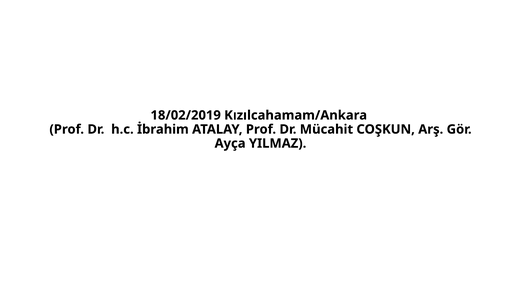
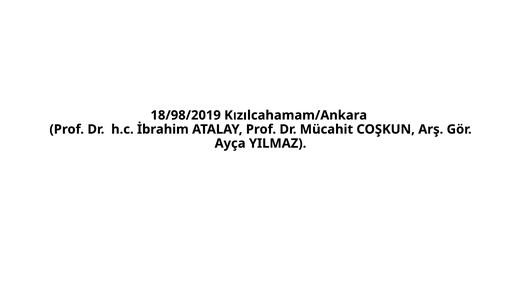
18/02/2019: 18/02/2019 -> 18/98/2019 (186, 115)
